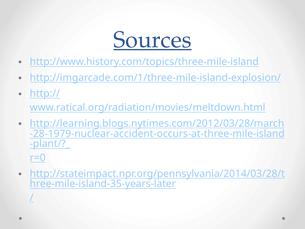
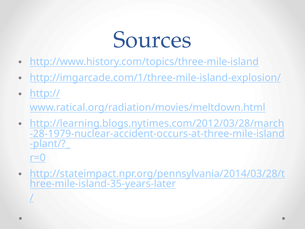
Sources underline: present -> none (152, 40)
